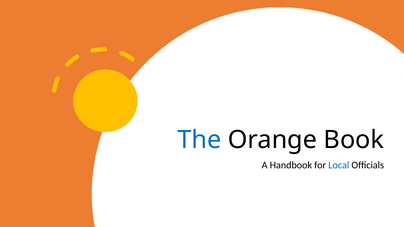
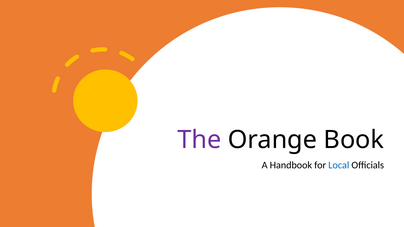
The colour: blue -> purple (199, 140)
